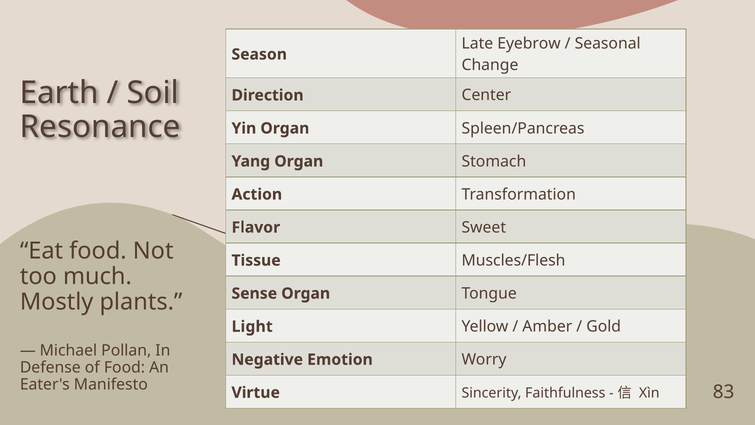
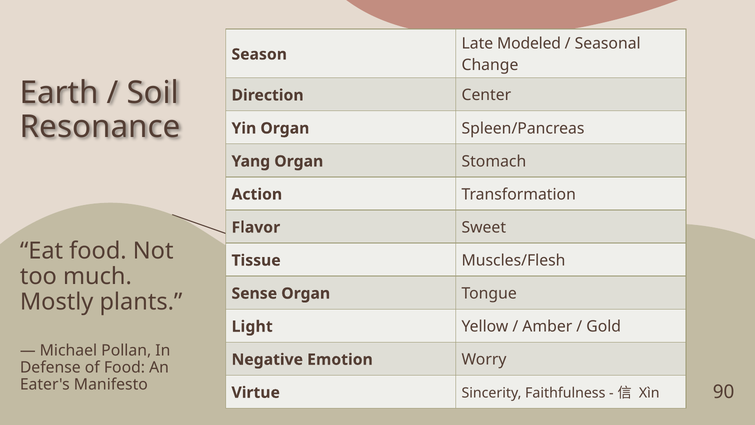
Eyebrow: Eyebrow -> Modeled (529, 44)
83: 83 -> 90 (724, 392)
